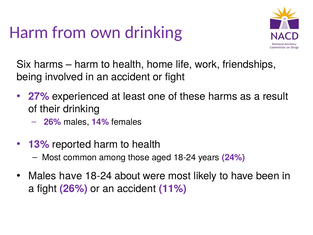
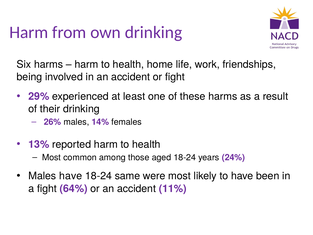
27%: 27% -> 29% (39, 96)
about: about -> same (127, 176)
fight 26%: 26% -> 64% (74, 188)
